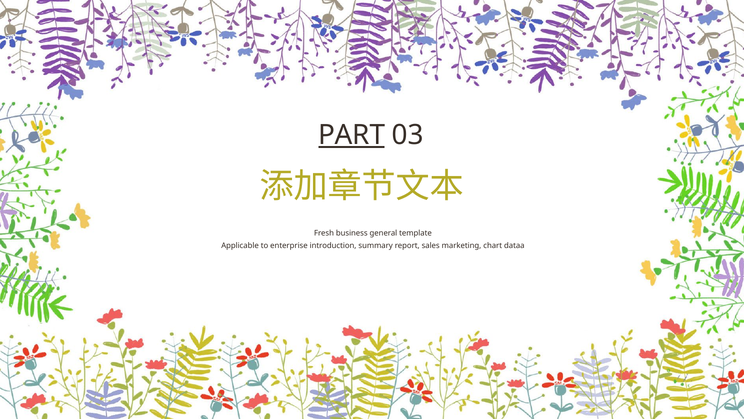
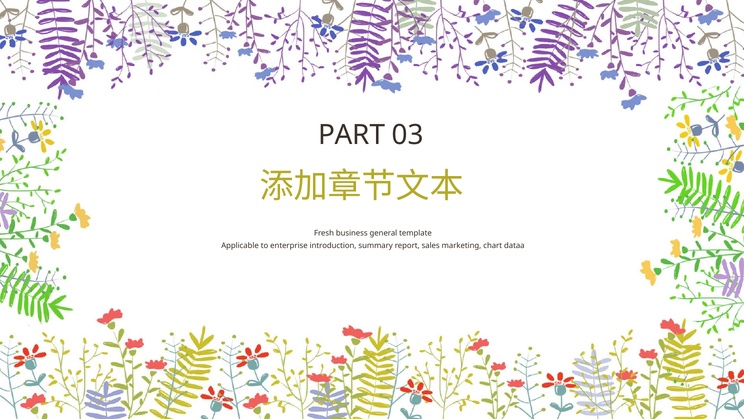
PART underline: present -> none (352, 135)
